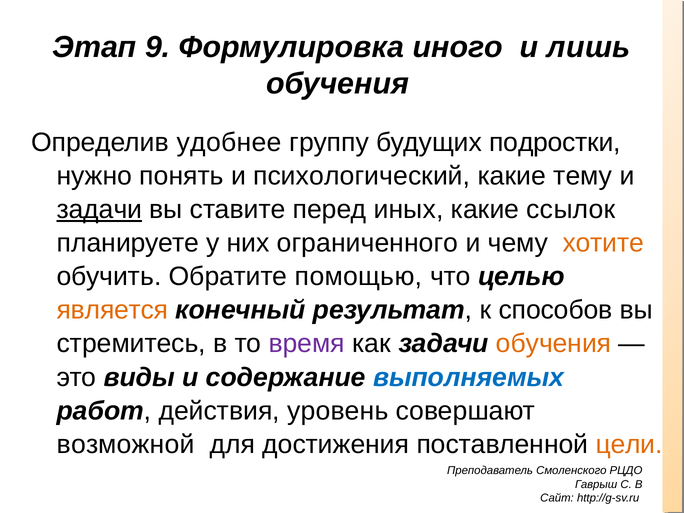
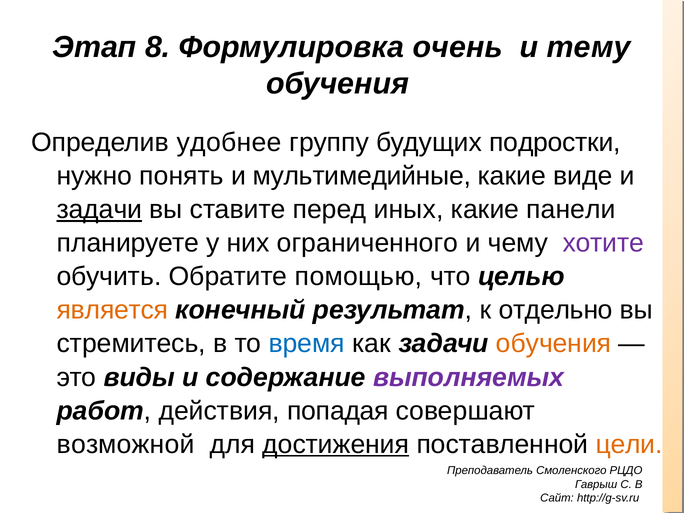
9: 9 -> 8 (158, 47)
иного: иного -> очень (458, 47)
лишь: лишь -> тему (589, 47)
психологический: психологический -> мультимедийные (362, 176)
тему: тему -> виде (583, 176)
ссылок: ссылок -> панели (571, 210)
хотите colour: orange -> purple (603, 243)
способов: способов -> отдельно (556, 310)
время colour: purple -> blue (307, 344)
выполняемых colour: blue -> purple (469, 377)
уровень: уровень -> попадая (338, 411)
достижения underline: none -> present (336, 444)
